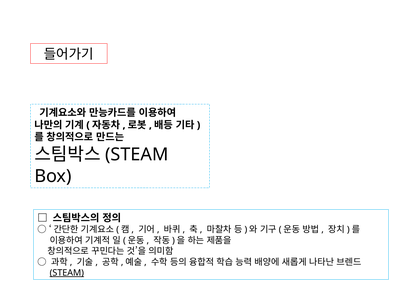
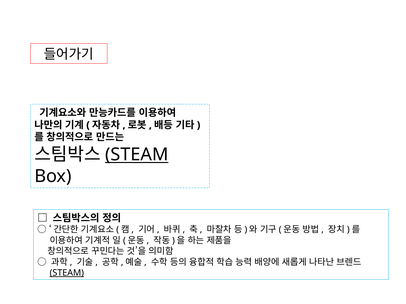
STEAM underline: none -> present (137, 155)
